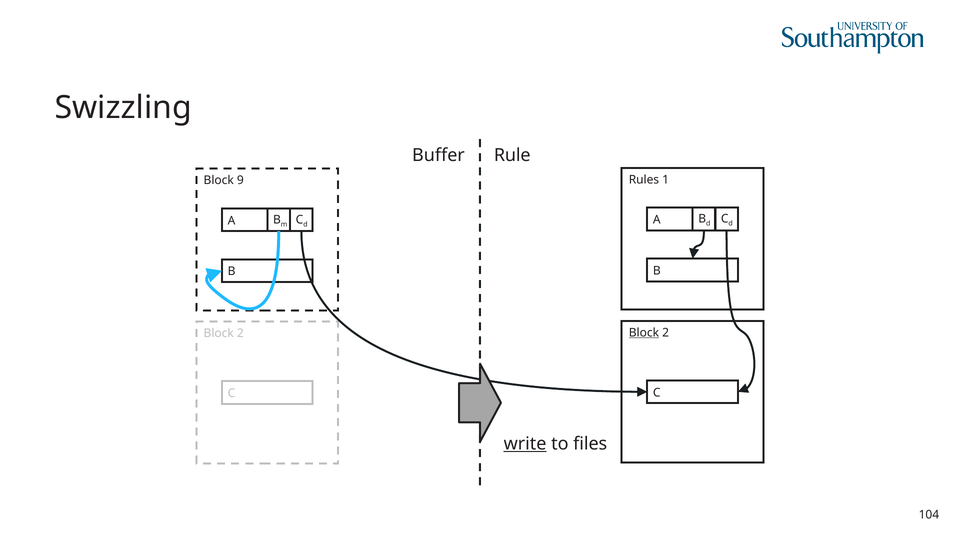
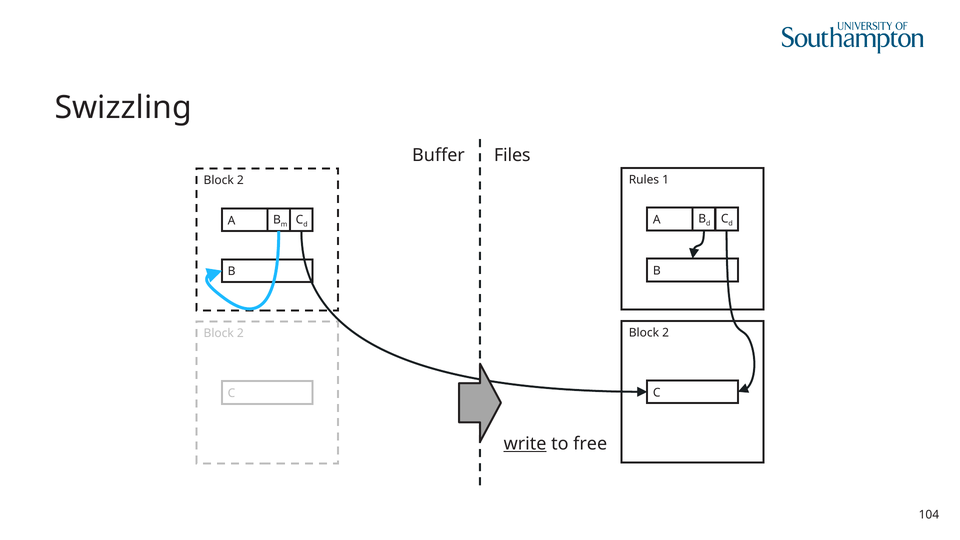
Rule: Rule -> Files (512, 155)
9: 9 -> 2 (240, 180)
Block underline: present -> none (644, 333)
files: files -> free (590, 444)
